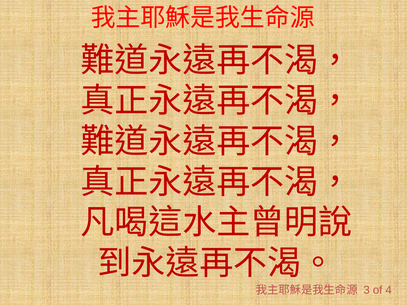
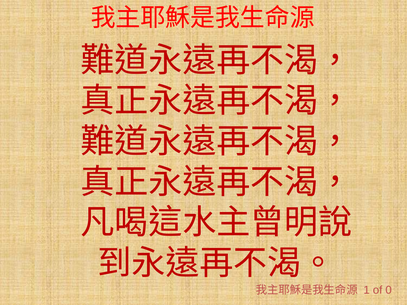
3: 3 -> 1 (367, 290)
4: 4 -> 0 (389, 290)
